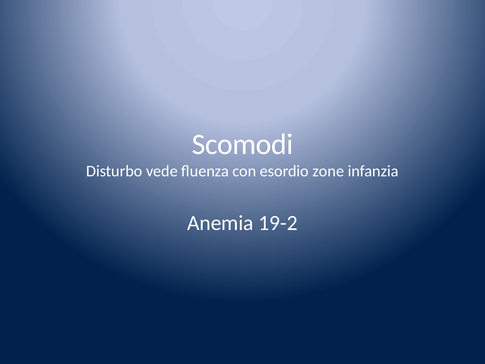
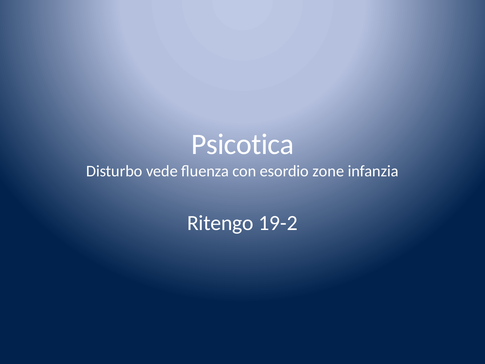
Scomodi: Scomodi -> Psicotica (243, 144)
Anemia: Anemia -> Ritengo (220, 223)
